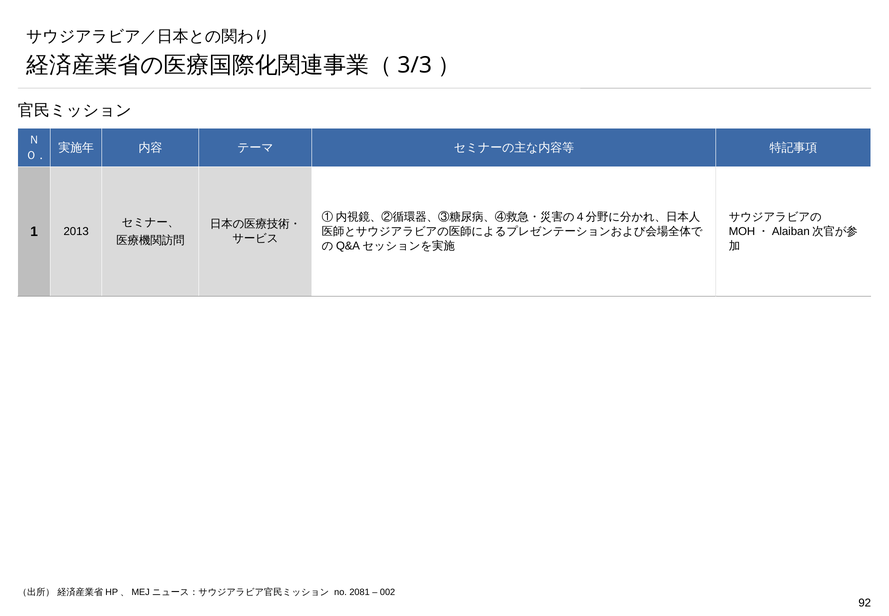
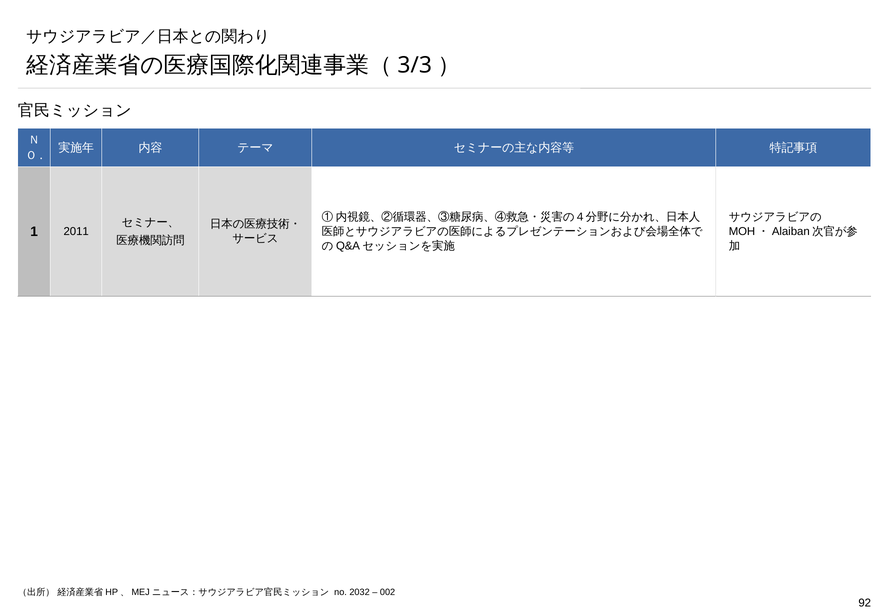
2013: 2013 -> 2011 (76, 231)
2081: 2081 -> 2032 (360, 592)
